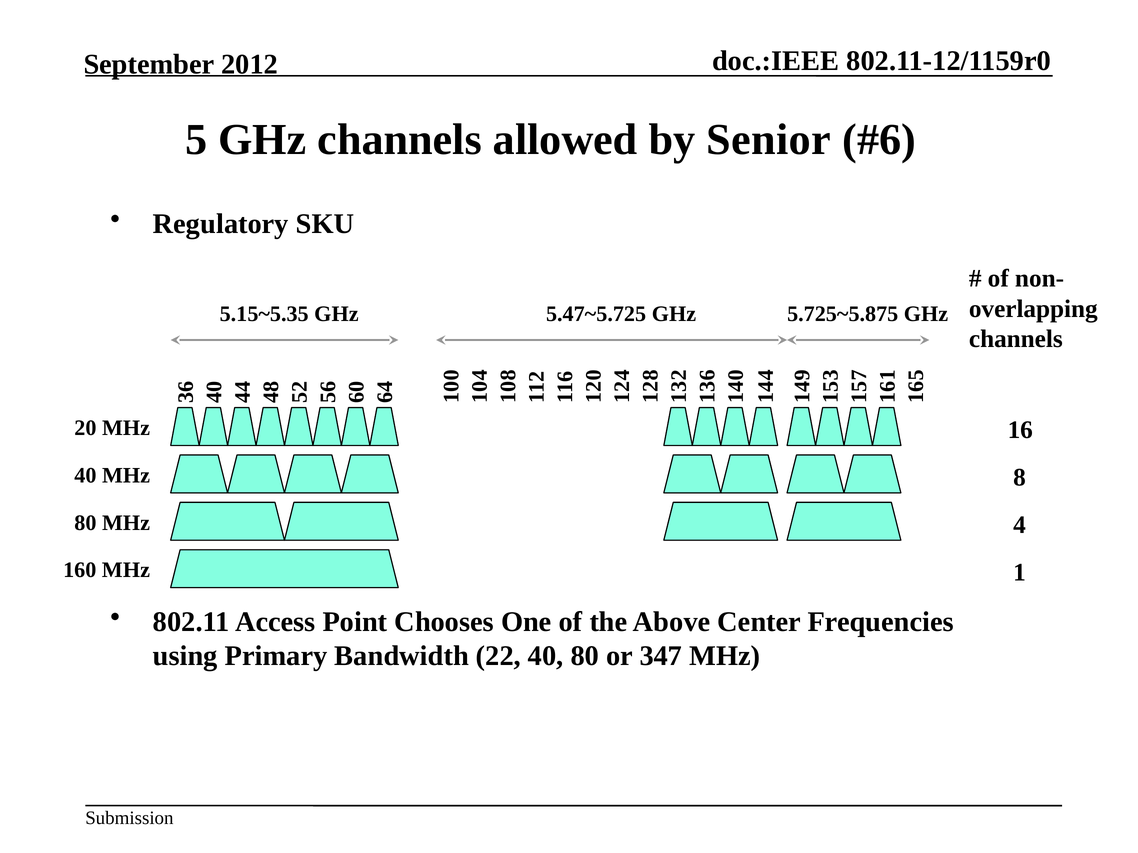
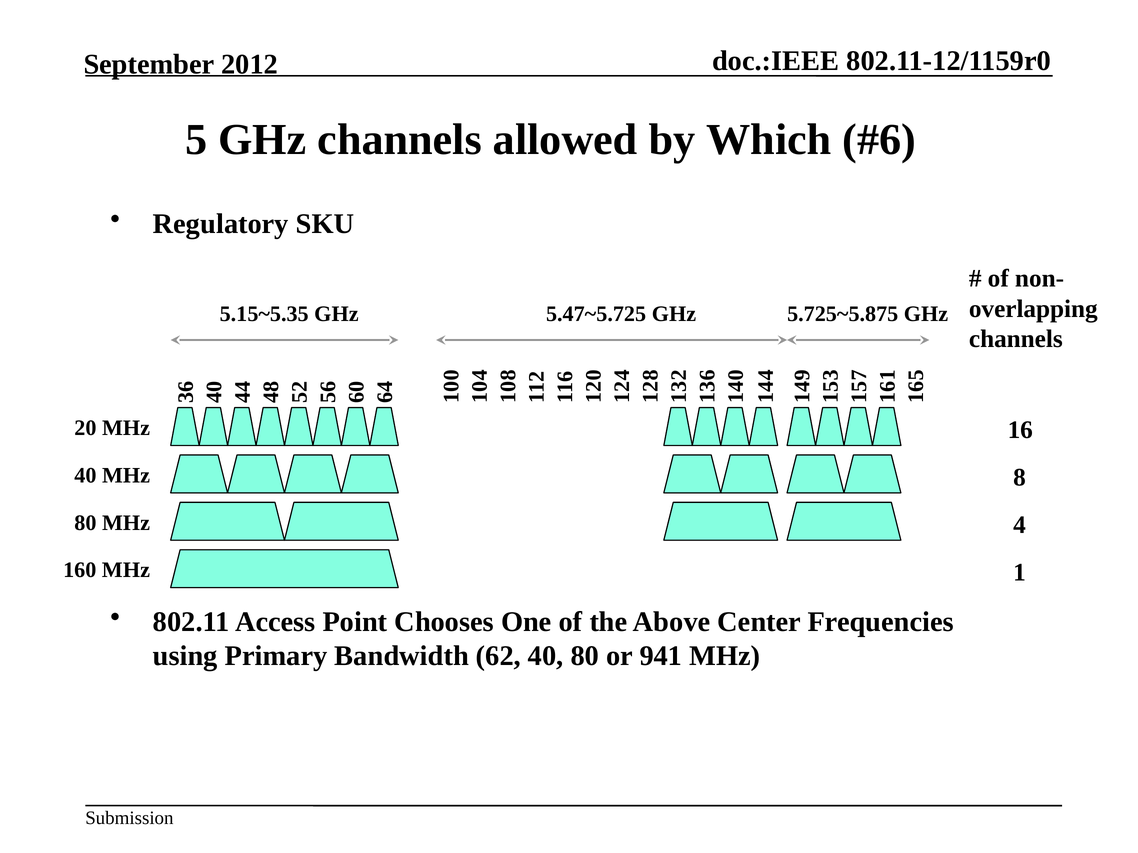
Senior: Senior -> Which (769, 140)
22: 22 -> 62 (498, 656)
347: 347 -> 941 (661, 656)
